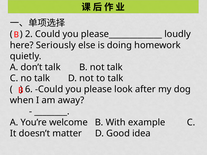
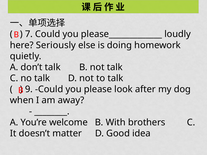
2: 2 -> 7 (29, 34)
6: 6 -> 9 (29, 89)
example: example -> brothers (147, 123)
